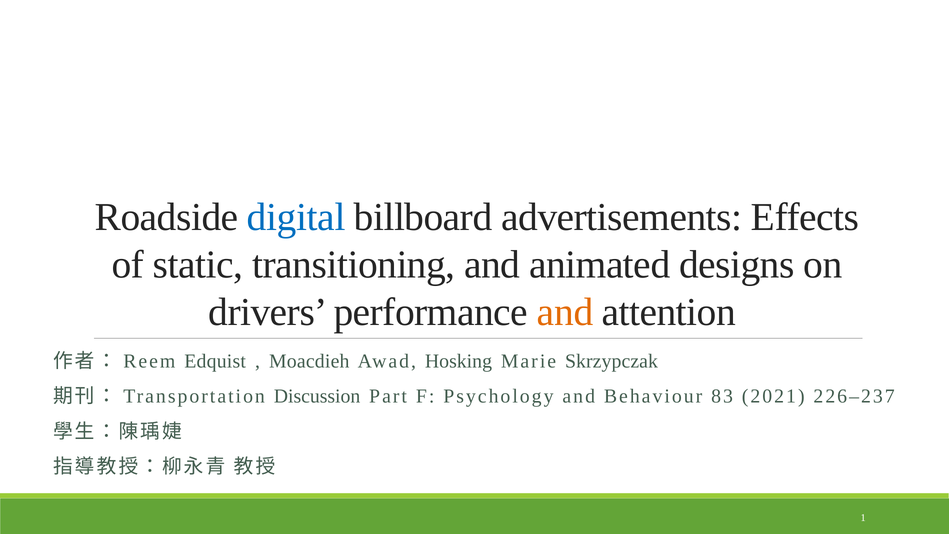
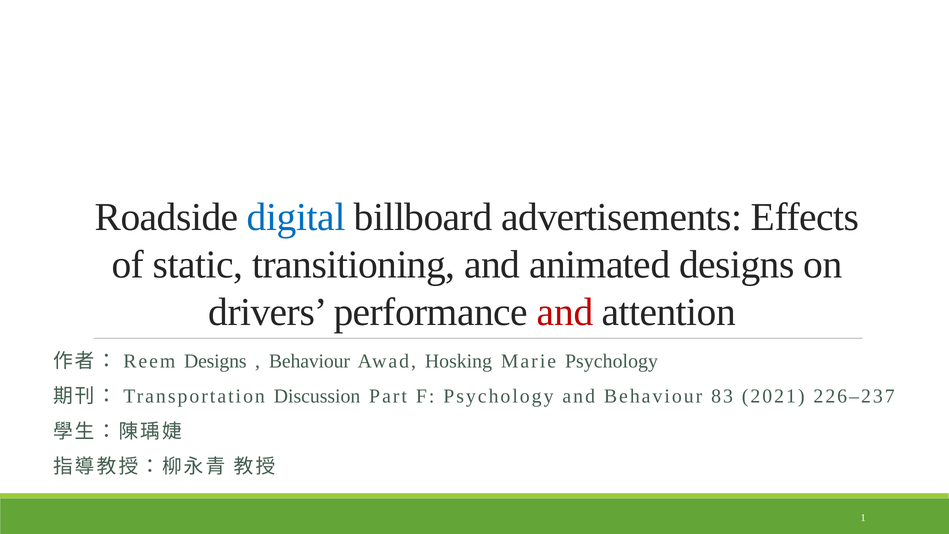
and colour: orange -> red (565, 312)
Edquist: Edquist -> Designs (215, 361)
Moacdieh: Moacdieh -> Behaviour (309, 361)
Marie Skrzypczak: Skrzypczak -> Psychology (611, 361)
